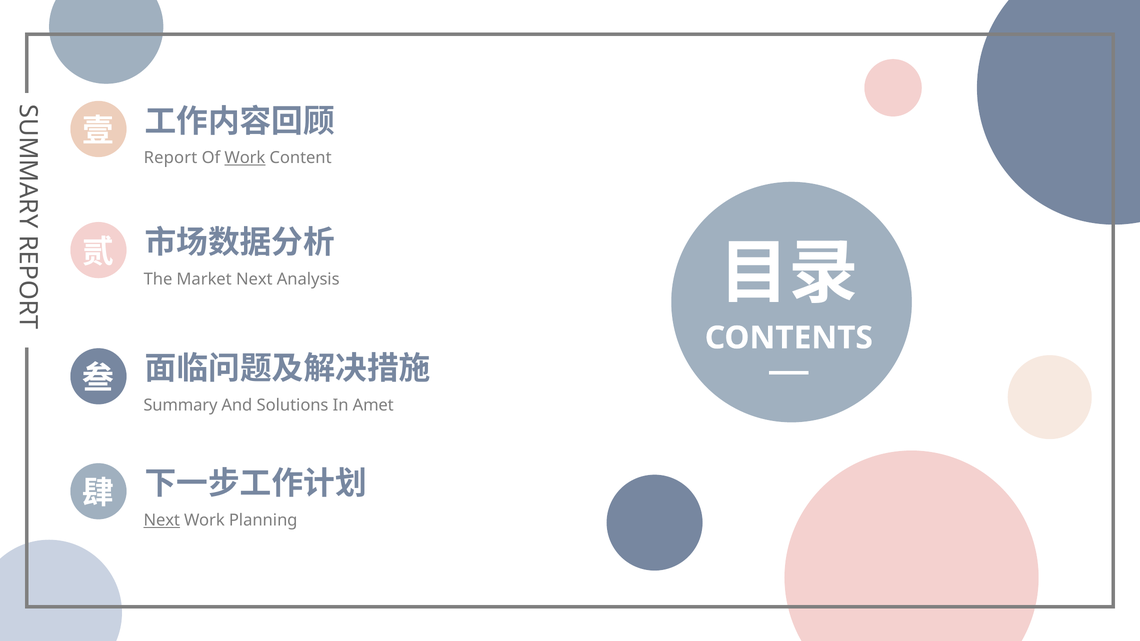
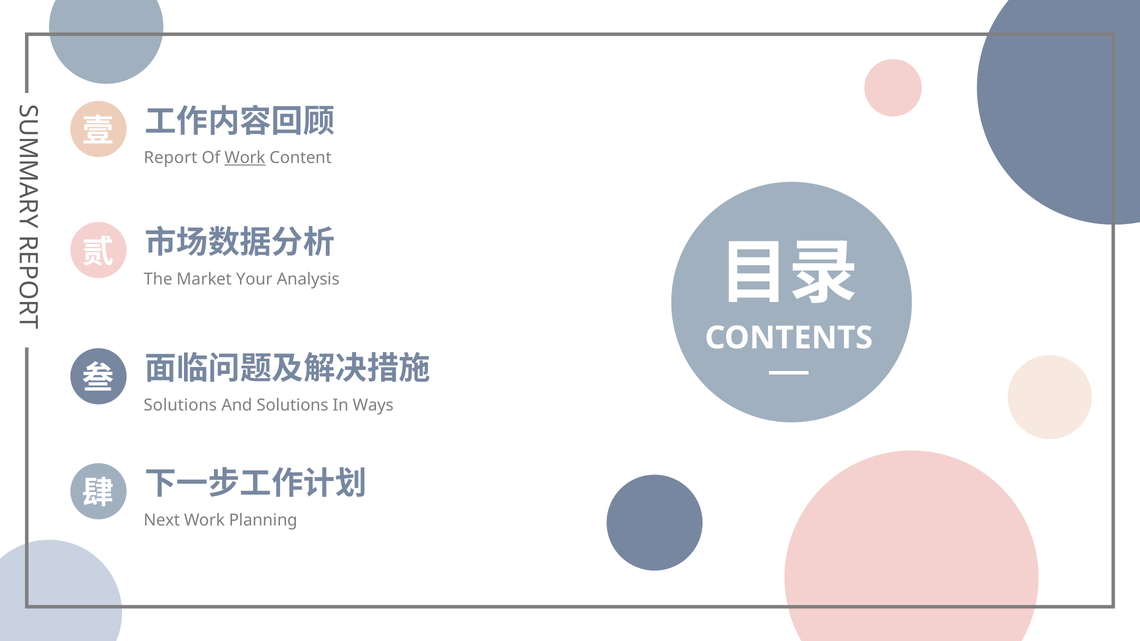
Market Next: Next -> Your (254, 279)
Summary: Summary -> Solutions (180, 405)
Amet: Amet -> Ways (373, 405)
Next underline: present -> none (162, 520)
